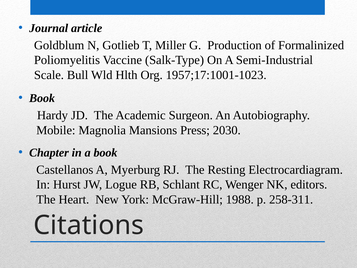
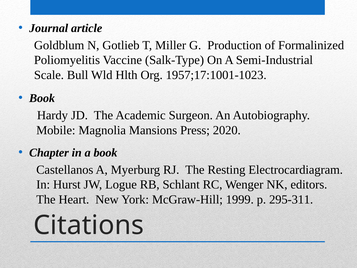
2030: 2030 -> 2020 (227, 130)
1988: 1988 -> 1999 (240, 199)
258-311: 258-311 -> 295-311 (291, 199)
